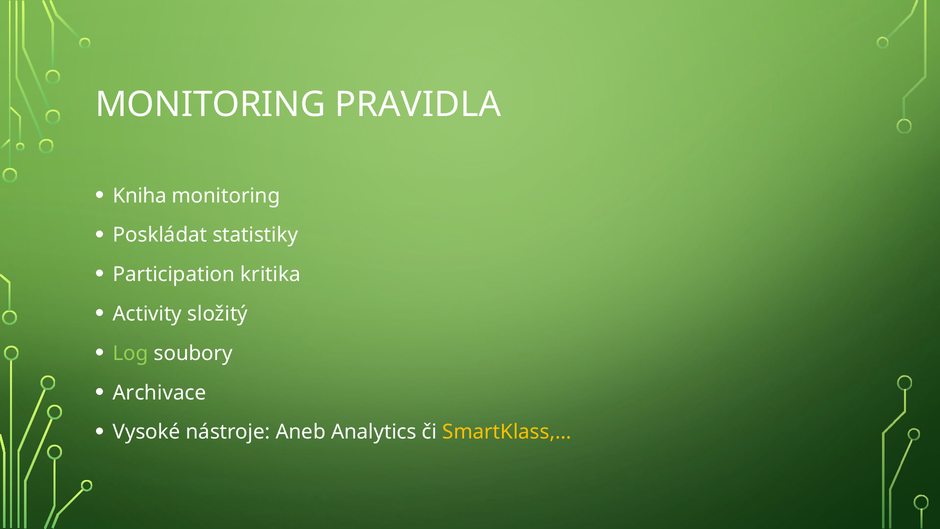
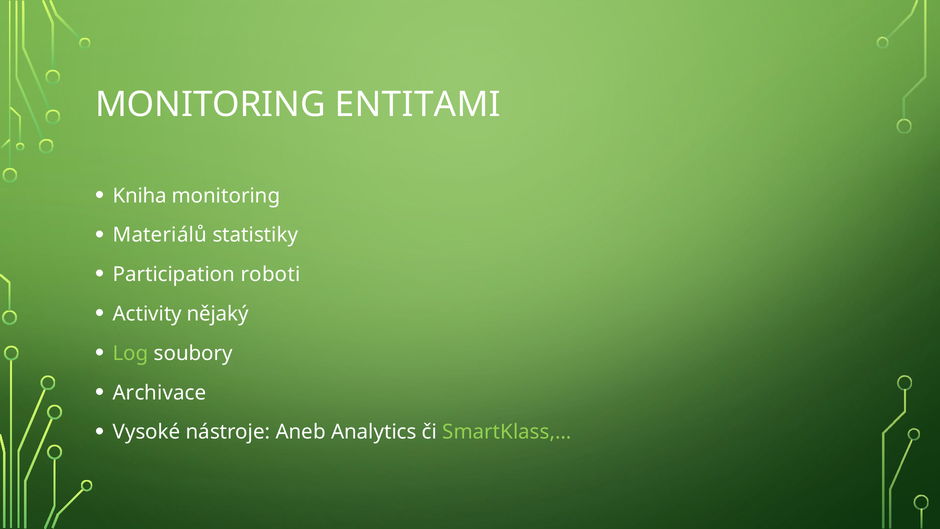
PRAVIDLA: PRAVIDLA -> ENTITAMI (418, 104)
Poskládat: Poskládat -> Materiálů (160, 235)
kritika: kritika -> roboti (271, 274)
složitý: složitý -> nějaký (218, 314)
SmartKlass,… colour: yellow -> light green (507, 432)
